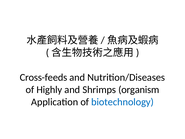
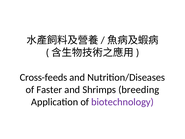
Highly: Highly -> Faster (49, 90)
organism: organism -> breeding (139, 90)
biotechnology colour: blue -> purple (122, 102)
